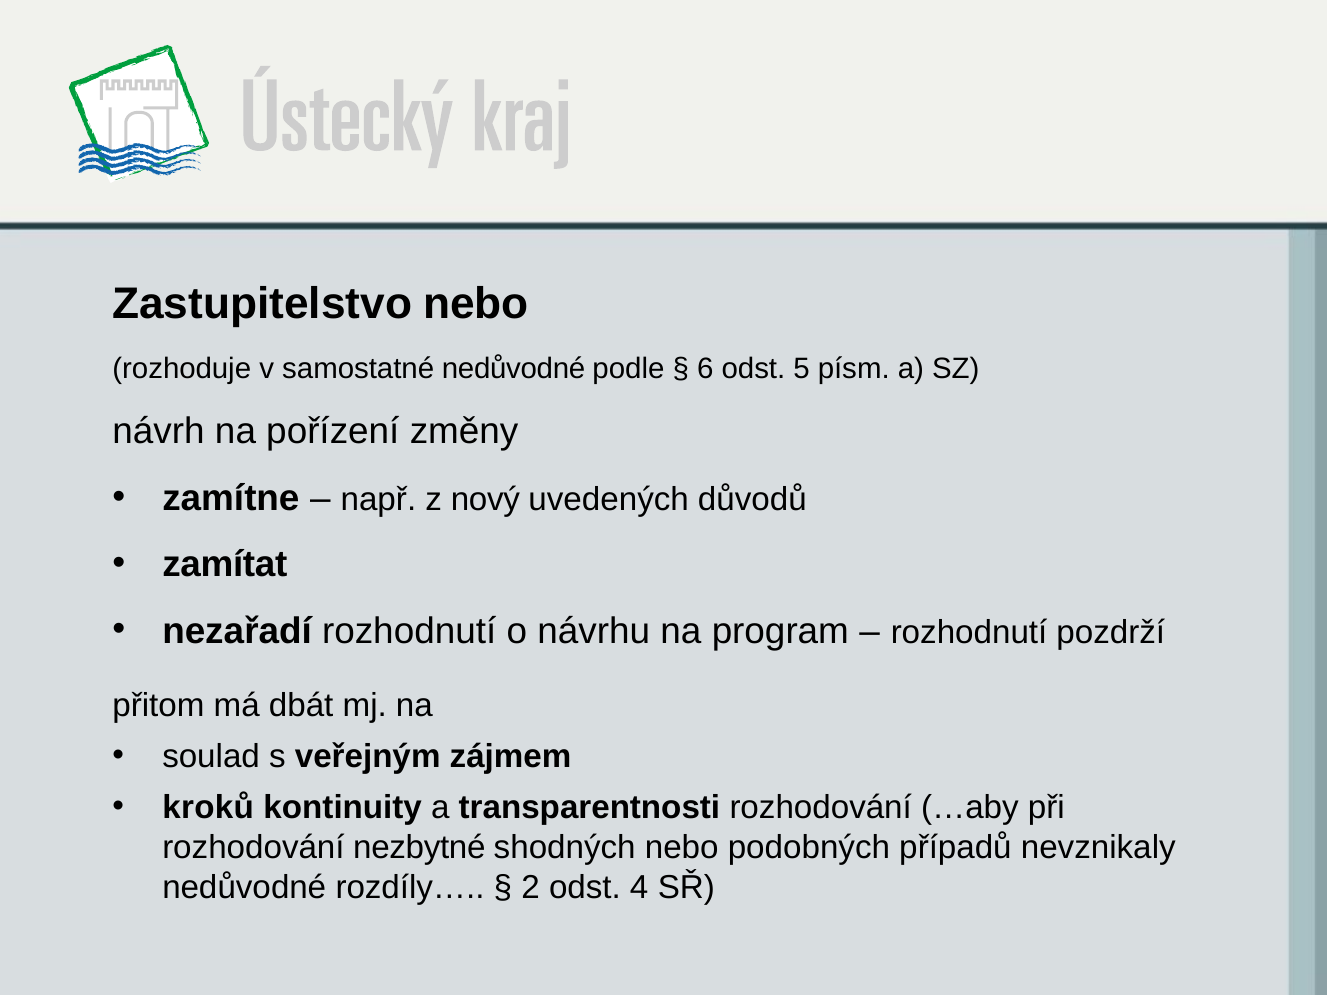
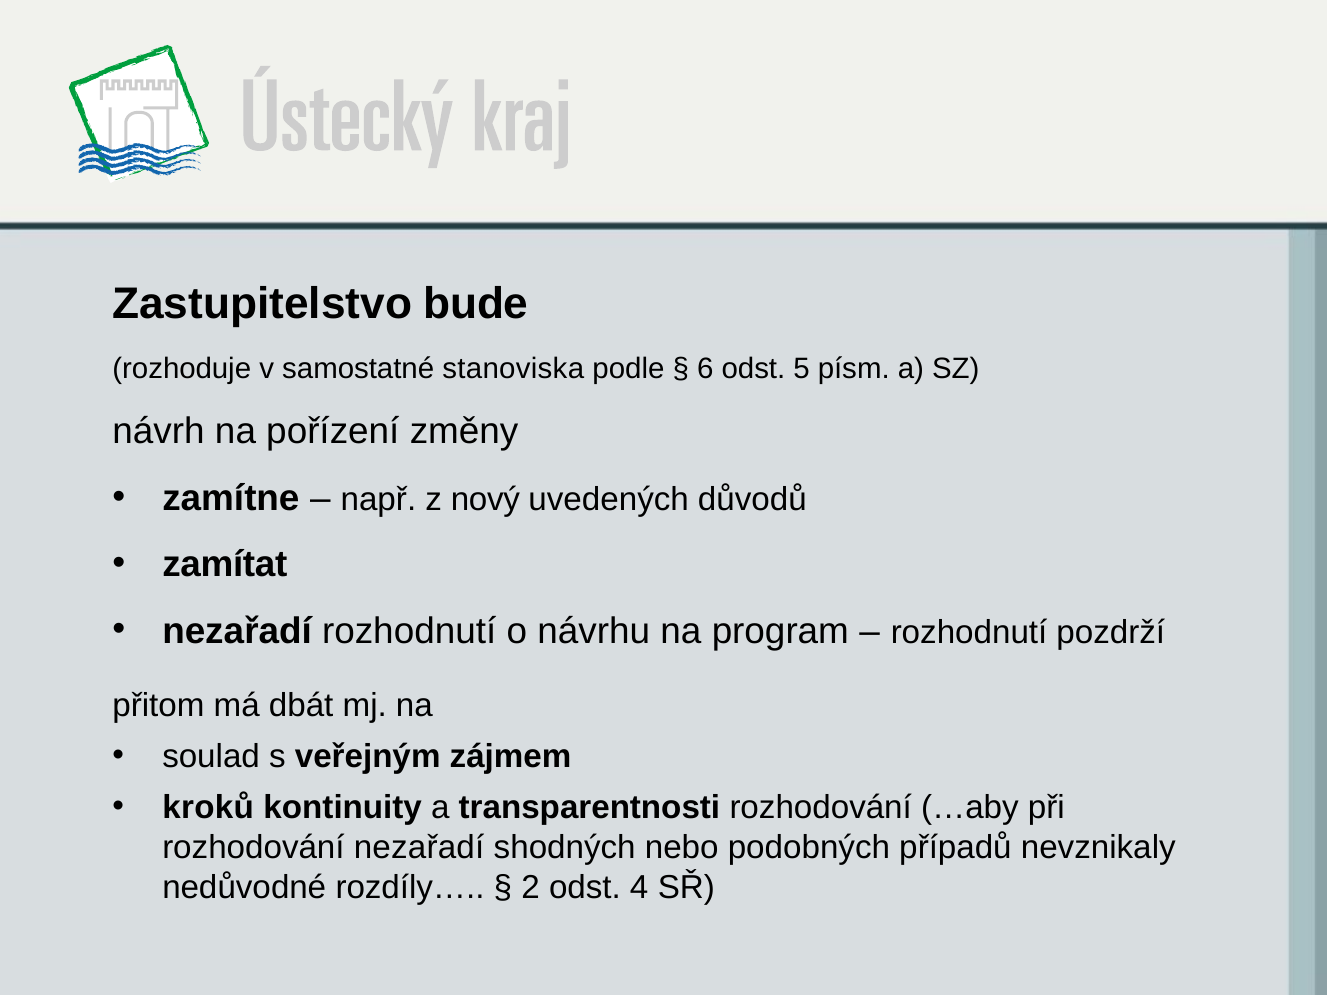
Zastupitelstvo nebo: nebo -> bude (476, 304)
samostatné nedůvodné: nedůvodné -> stanoviska (513, 369)
rozhodování nezbytné: nezbytné -> nezařadí (419, 848)
